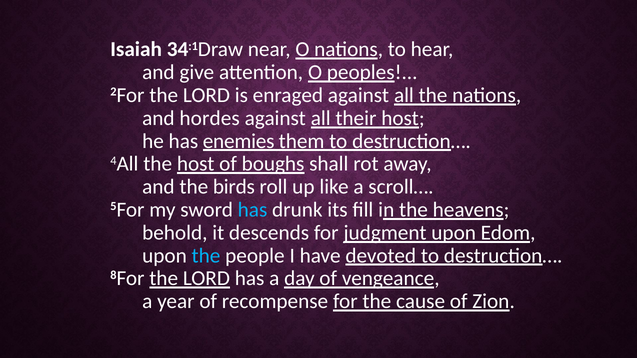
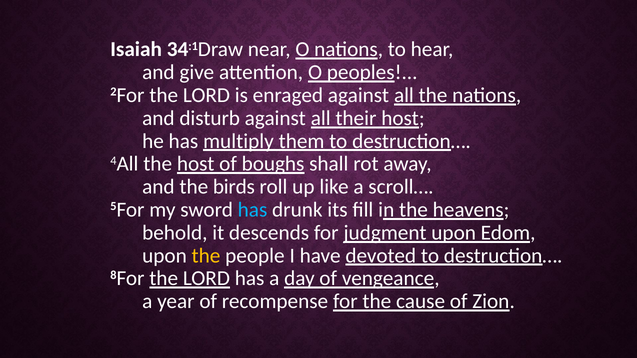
hordes: hordes -> disturb (210, 118)
enemies: enemies -> multiply (238, 141)
the colour: light blue -> yellow (206, 256)
